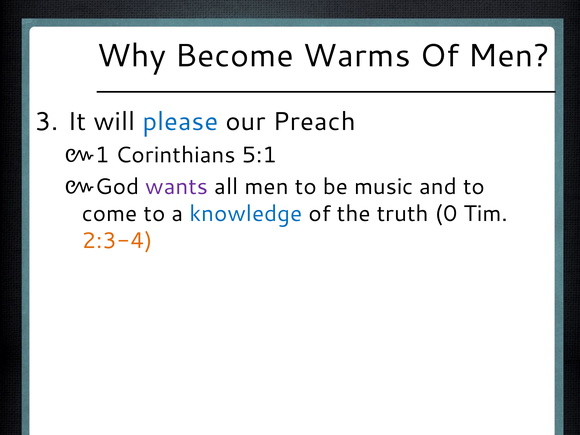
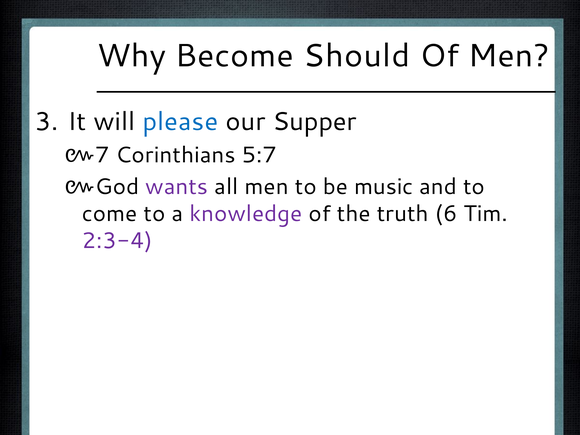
Warms: Warms -> Should (357, 56)
Preach: Preach -> Supper (315, 122)
1: 1 -> 7 (102, 155)
5:1: 5:1 -> 5:7 (259, 155)
knowledge colour: blue -> purple (246, 214)
0: 0 -> 6 (446, 214)
2:3-4 colour: orange -> purple (117, 241)
